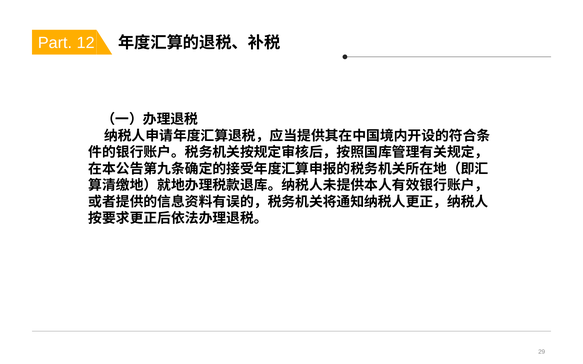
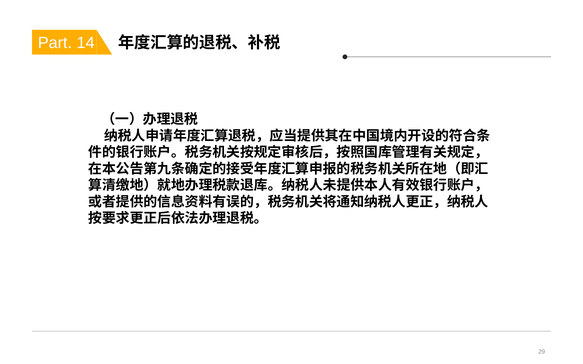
12: 12 -> 14 (86, 43)
